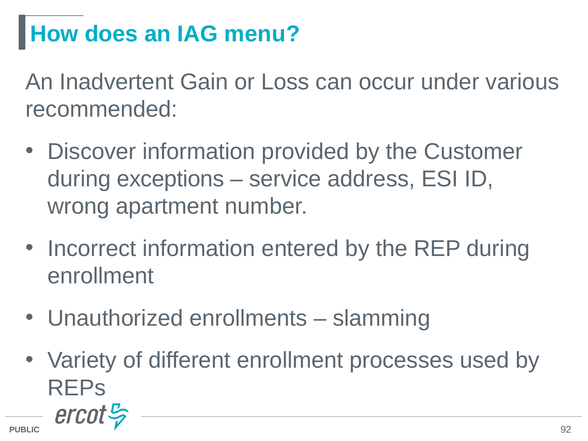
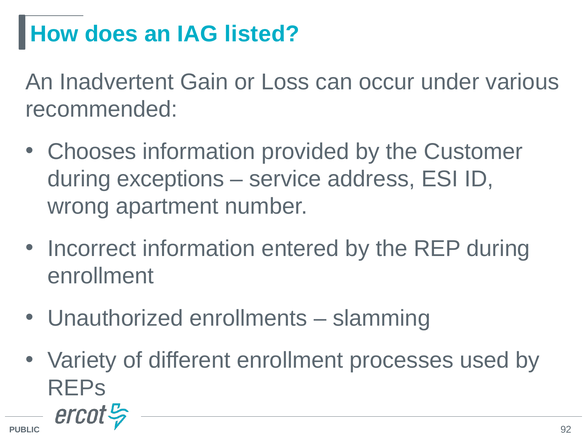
menu: menu -> listed (262, 34)
Discover: Discover -> Chooses (92, 152)
